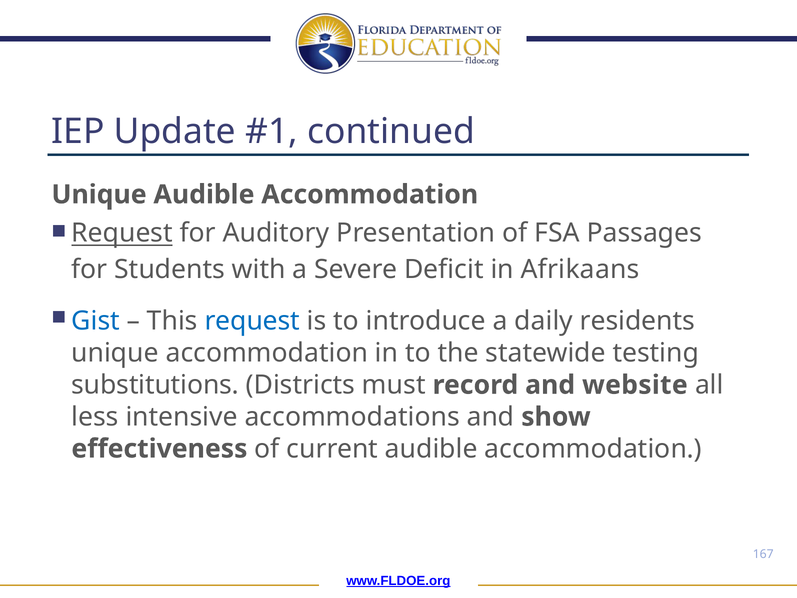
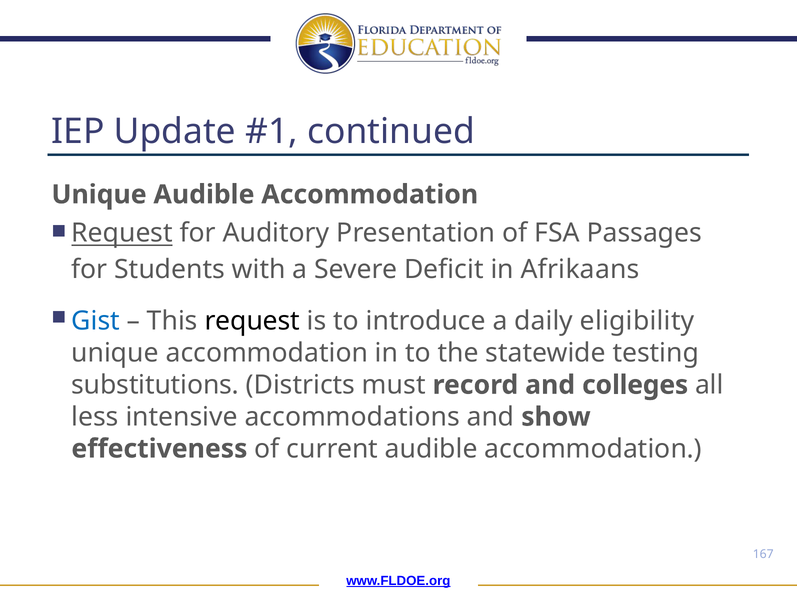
request colour: blue -> black (252, 321)
residents: residents -> eligibility (637, 321)
website: website -> colleges (635, 385)
